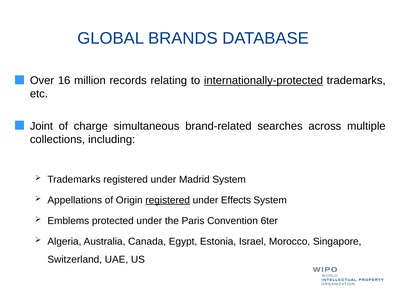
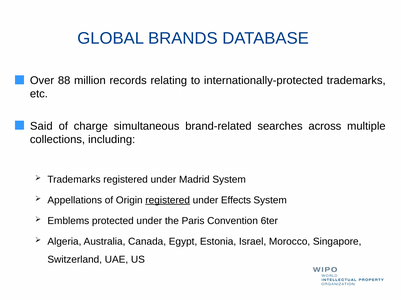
16: 16 -> 88 (64, 81)
internationally-protected underline: present -> none (263, 81)
Joint: Joint -> Said (41, 126)
